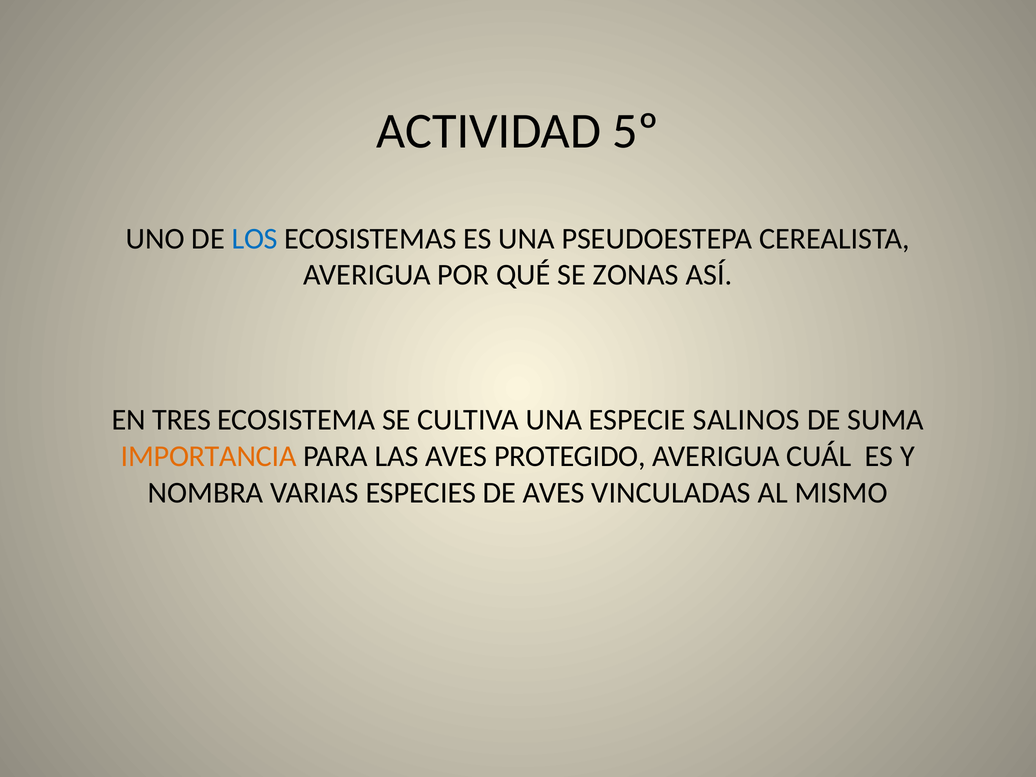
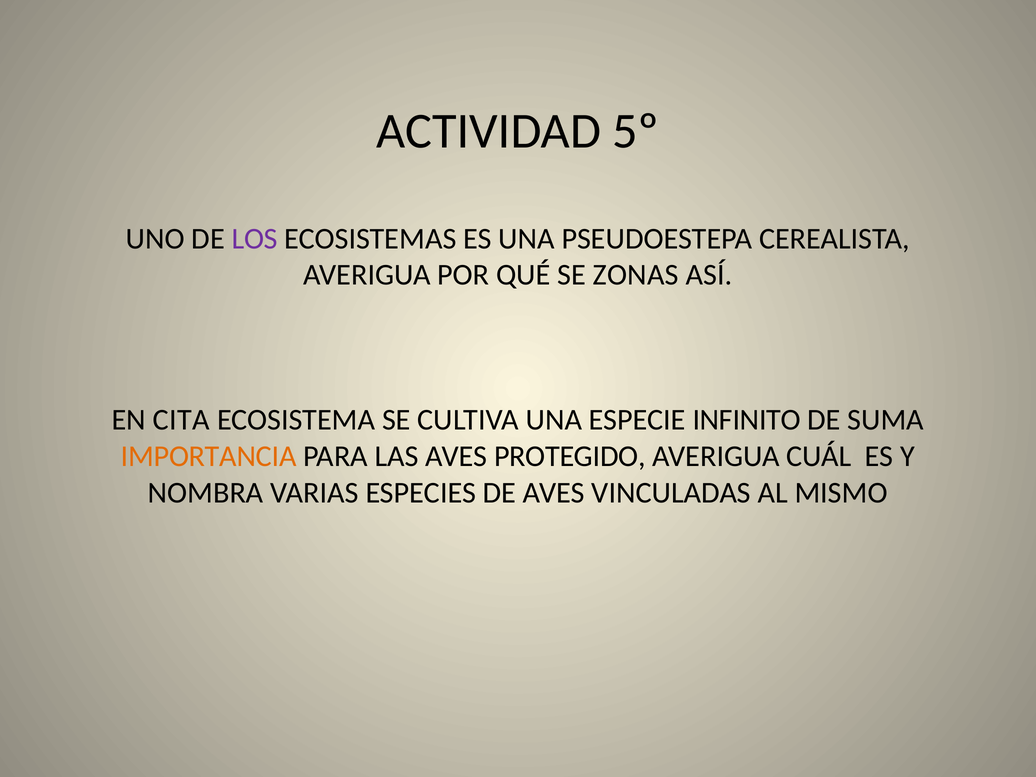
LOS colour: blue -> purple (255, 239)
TRES: TRES -> CITA (181, 420)
SALINOS: SALINOS -> INFINITO (747, 420)
